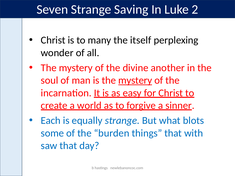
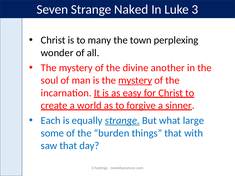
Saving: Saving -> Naked (131, 9)
2: 2 -> 3 (195, 9)
itself: itself -> town (141, 40)
strange underline: none -> present (122, 121)
blots: blots -> large (193, 121)
